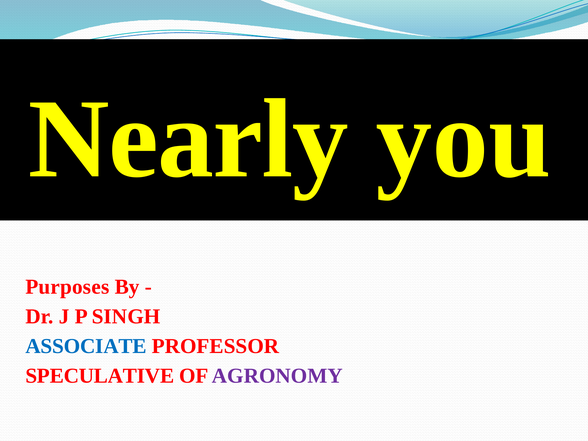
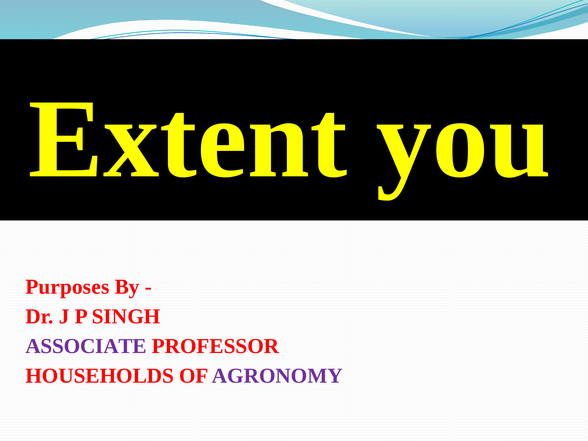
Nearly: Nearly -> Extent (188, 139)
ASSOCIATE colour: blue -> purple (86, 346)
SPECULATIVE: SPECULATIVE -> HOUSEHOLDS (100, 376)
